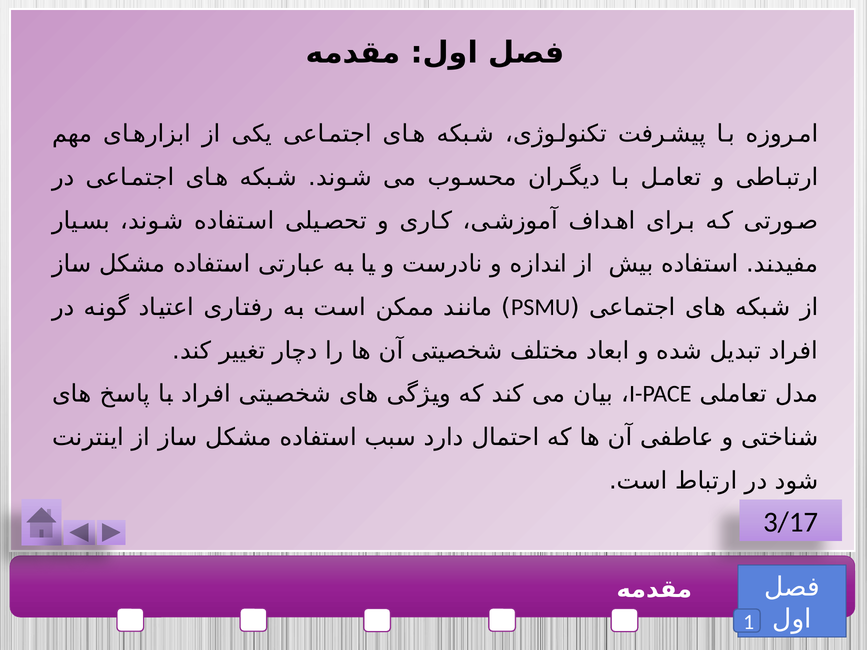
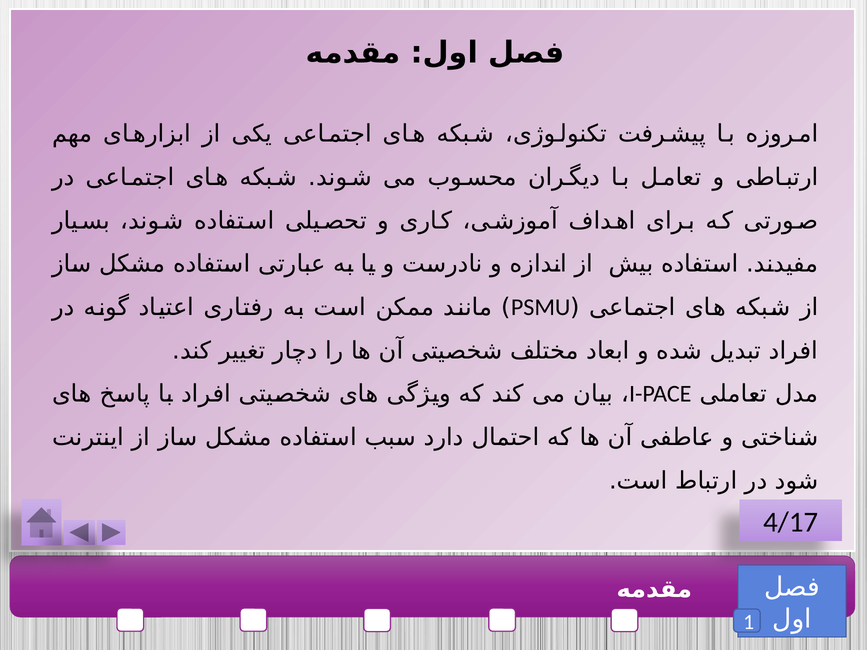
3/17: 3/17 -> 4/17 (791, 523)
